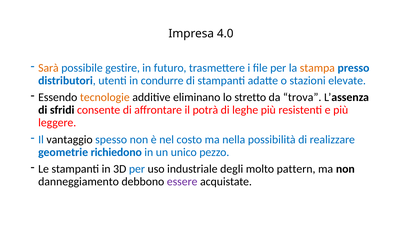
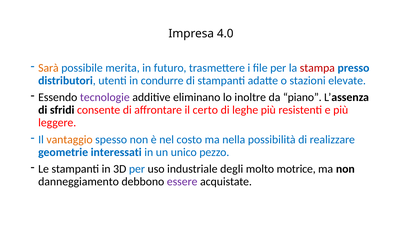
gestire: gestire -> merita (123, 68)
stampa colour: orange -> red (317, 68)
tecnologie colour: orange -> purple (105, 97)
stretto: stretto -> inoltre (250, 97)
trova: trova -> piano (302, 97)
potrà: potrà -> certo (205, 110)
vantaggio colour: black -> orange (70, 140)
richiedono: richiedono -> interessati (116, 152)
pattern: pattern -> motrice (296, 169)
